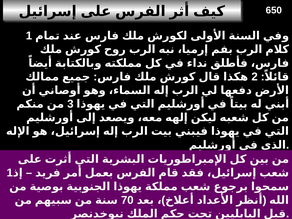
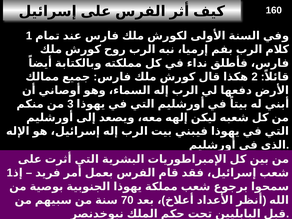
650: 650 -> 160 (274, 10)
